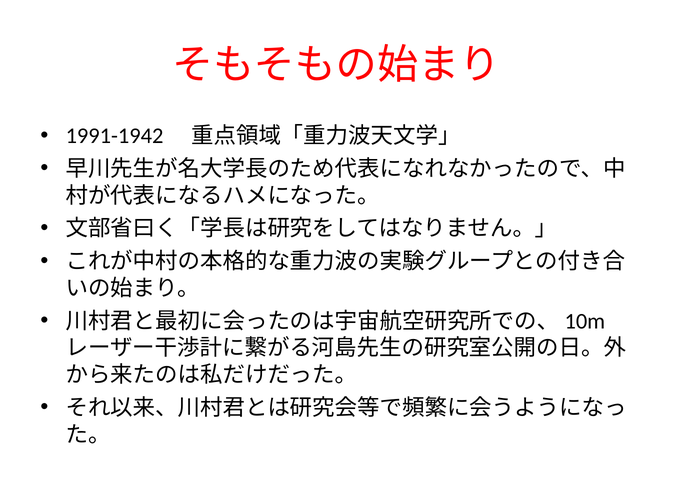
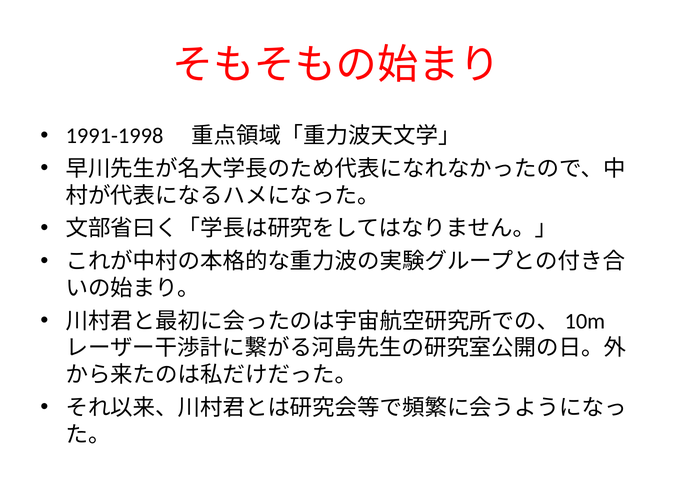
1991-1942: 1991-1942 -> 1991-1998 (114, 136)
